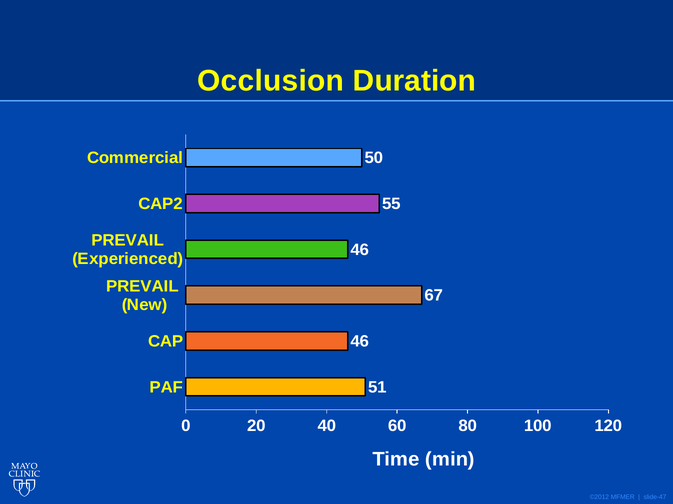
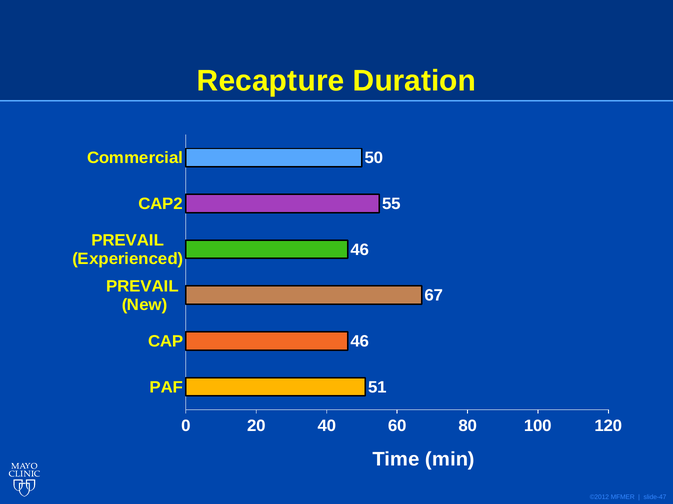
Occlusion: Occlusion -> Recapture (271, 81)
